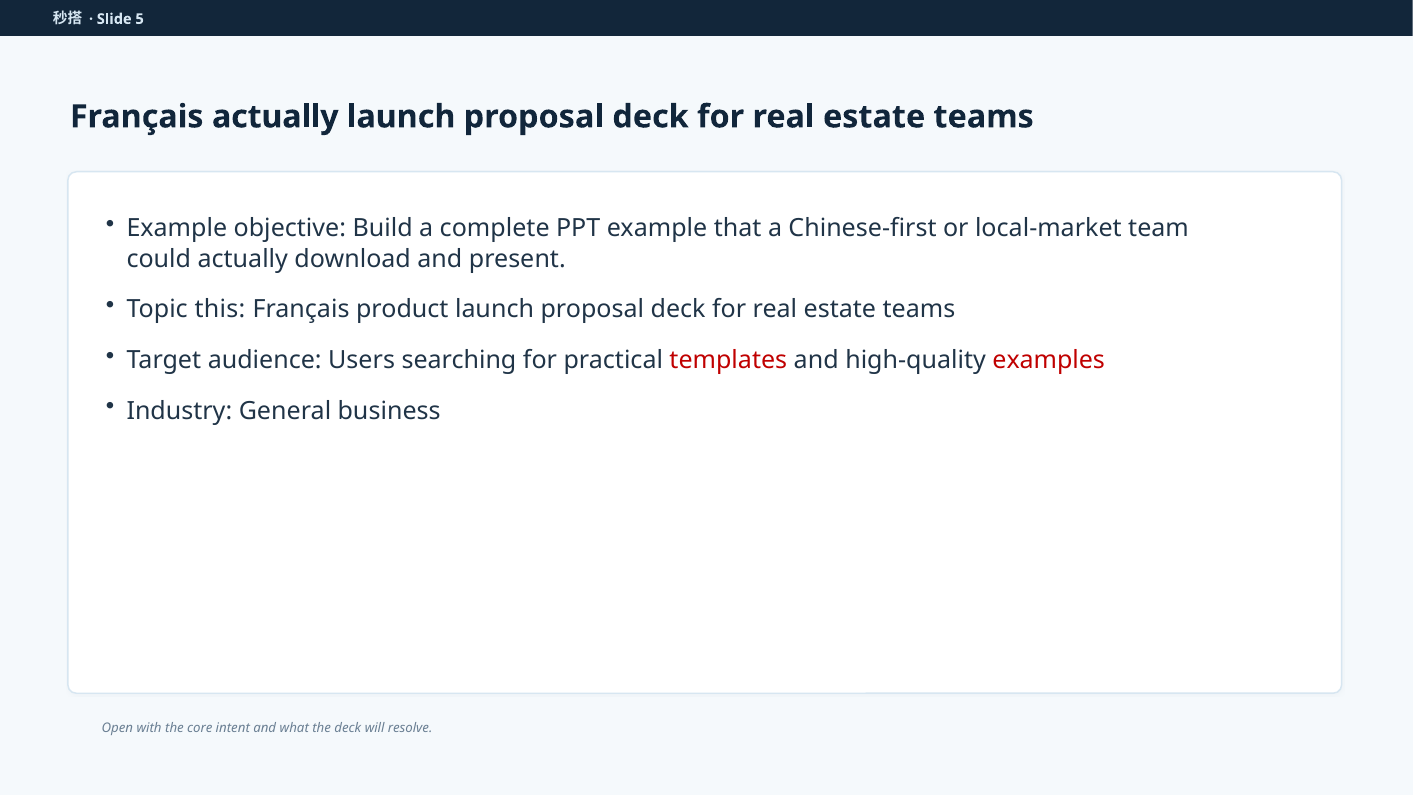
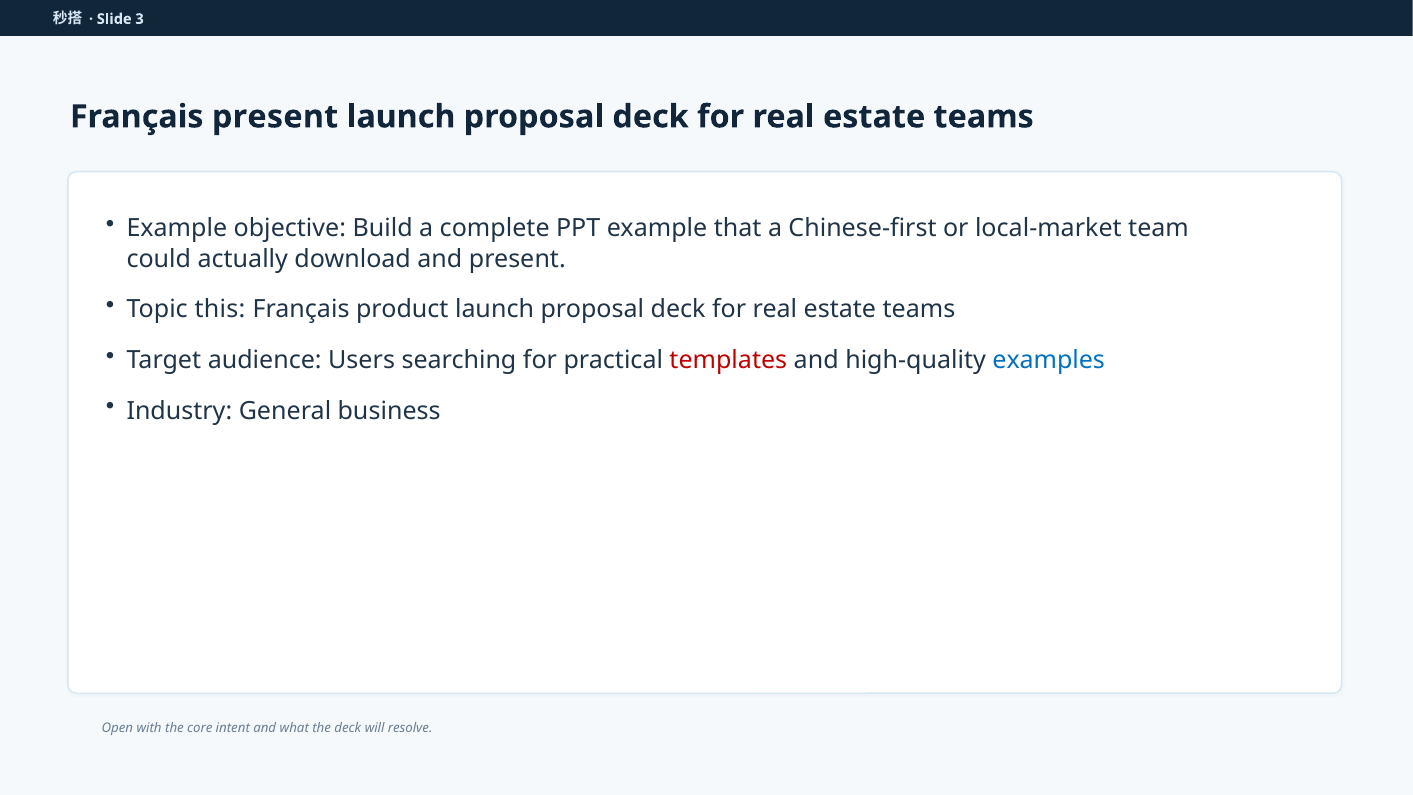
5: 5 -> 3 (140, 19)
Français actually: actually -> present (275, 117)
examples colour: red -> blue (1049, 360)
